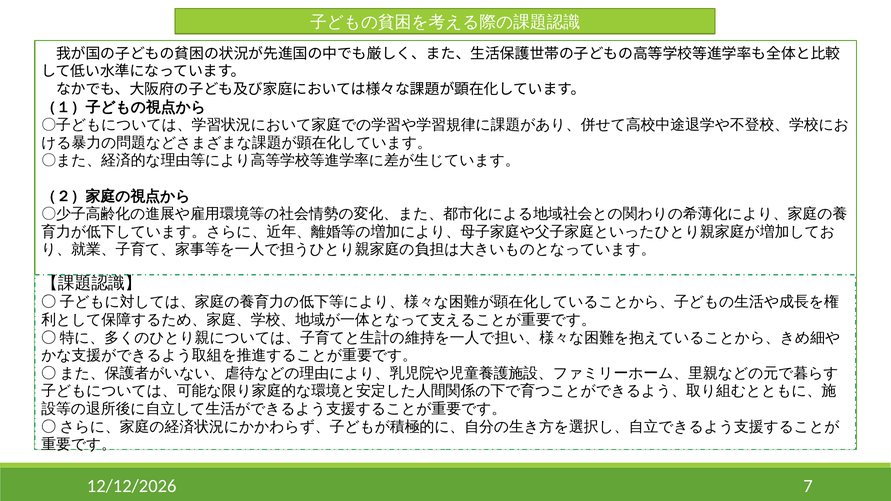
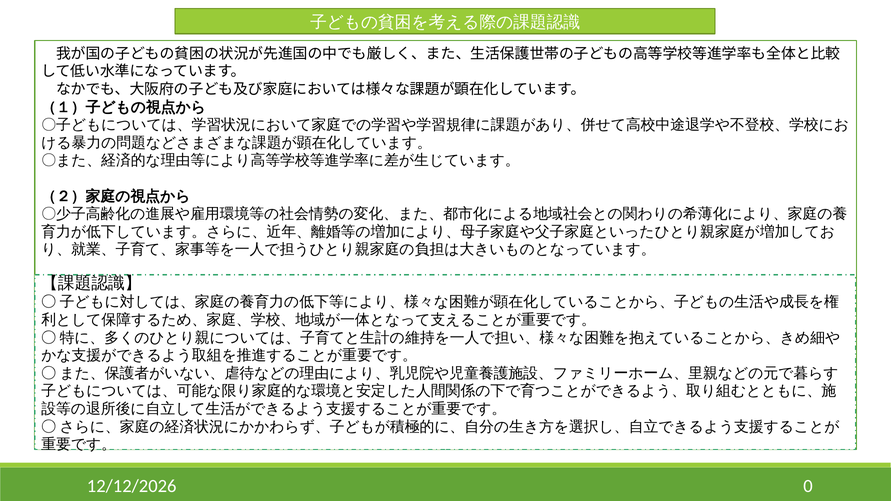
7: 7 -> 0 (808, 486)
